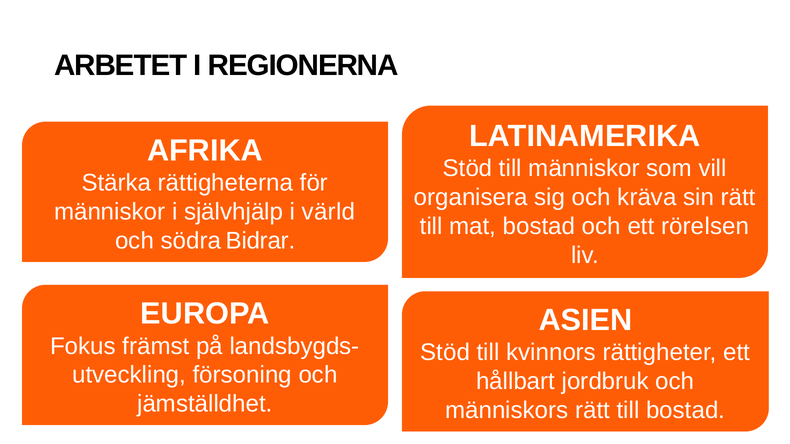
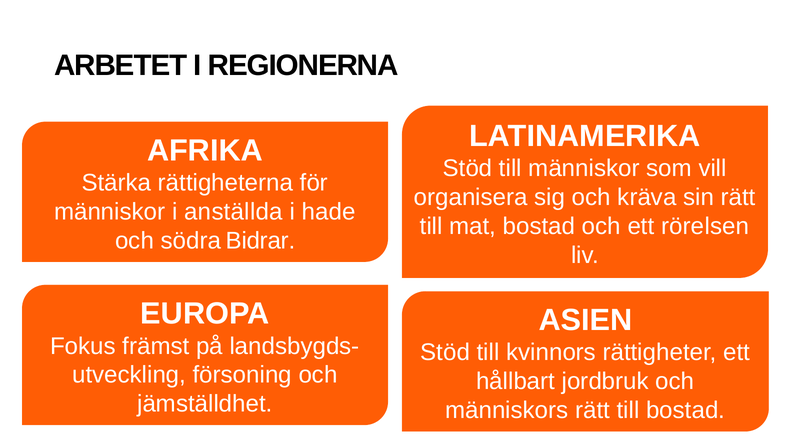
självhjälp: självhjälp -> anställda (234, 212)
värld: värld -> hade (329, 212)
